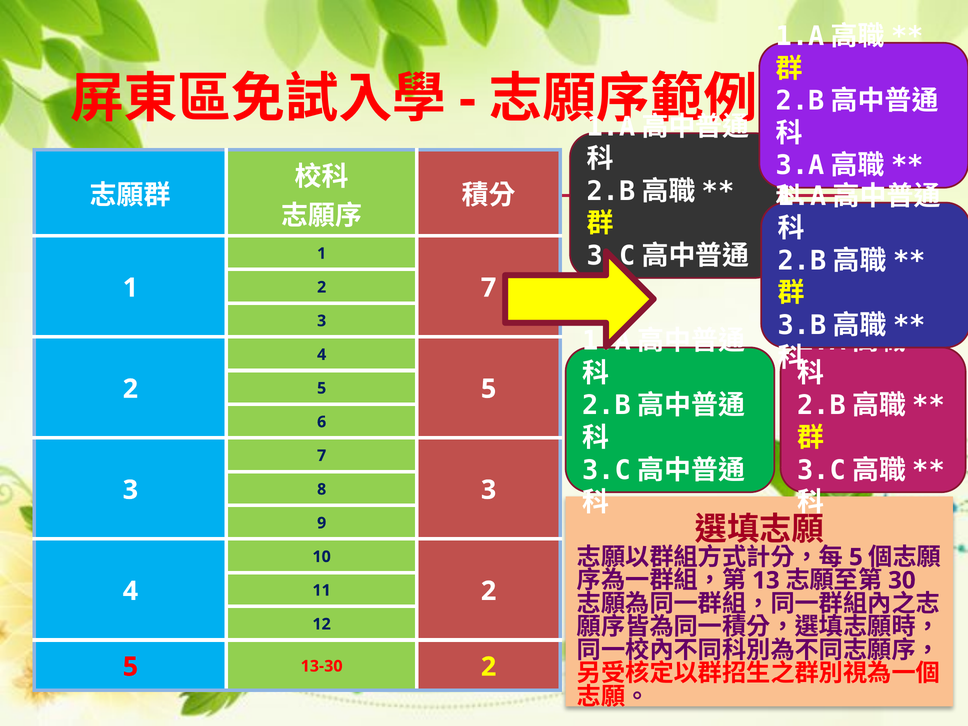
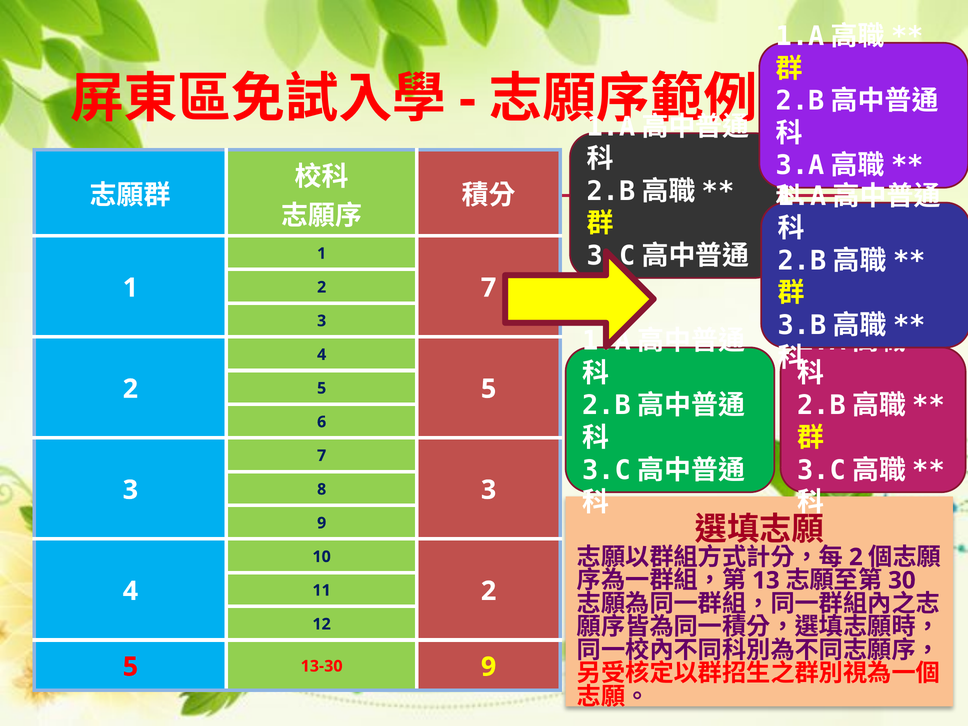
5: 5 -> 2 (856, 557)
13-30 2: 2 -> 9 (489, 667)
